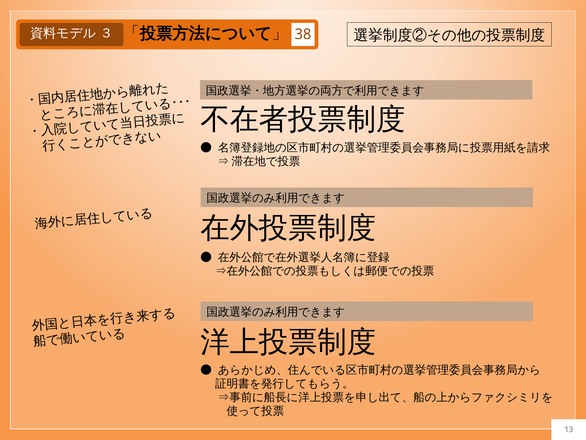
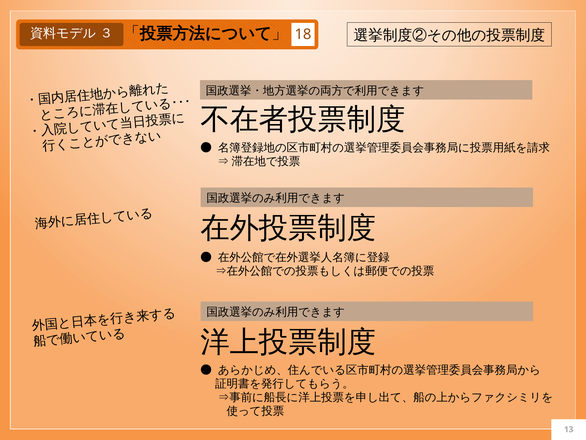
38: 38 -> 18 (303, 34)
